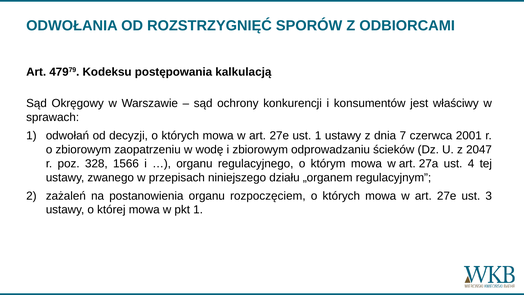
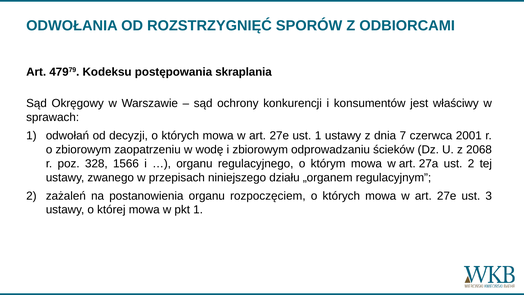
kalkulacją: kalkulacją -> skraplania (243, 72)
2047: 2047 -> 2068 (479, 149)
ust 4: 4 -> 2 (471, 163)
